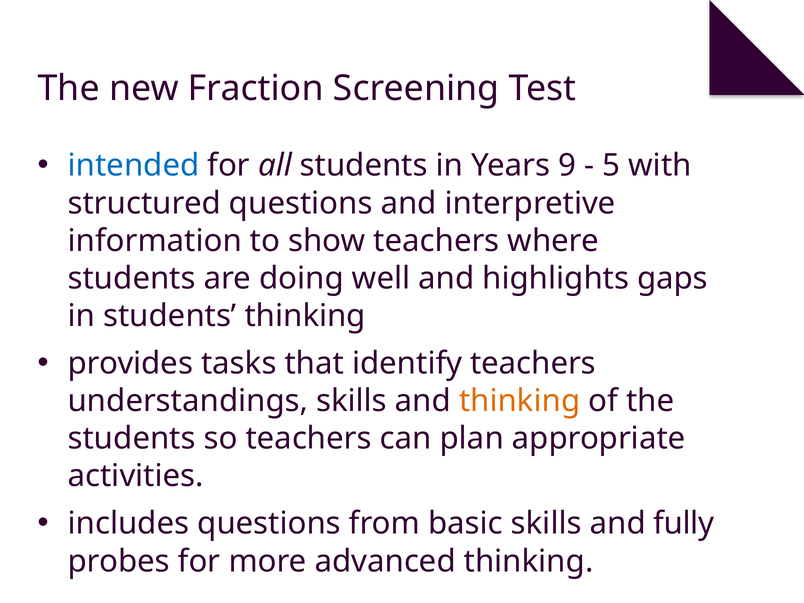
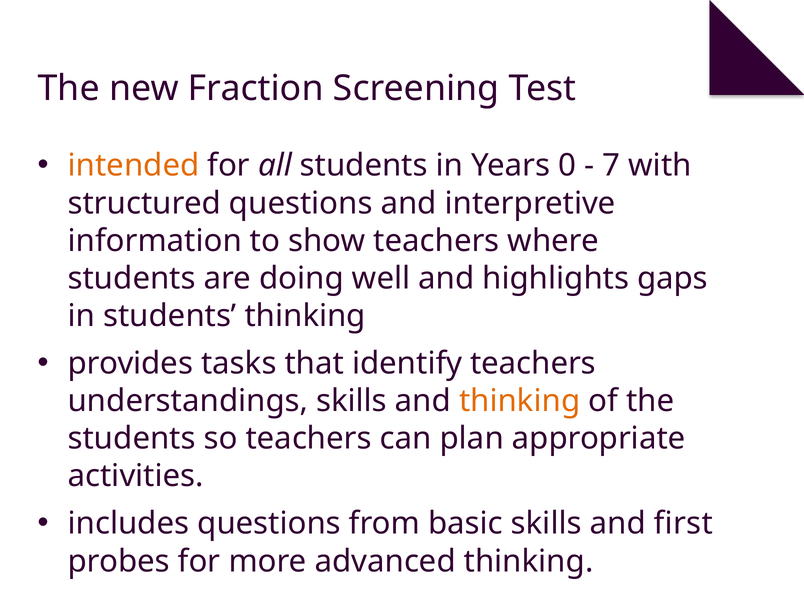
intended colour: blue -> orange (134, 166)
9: 9 -> 0 (567, 166)
5: 5 -> 7 (611, 166)
fully: fully -> first (683, 524)
